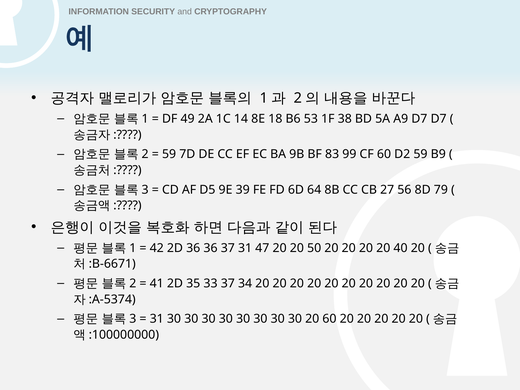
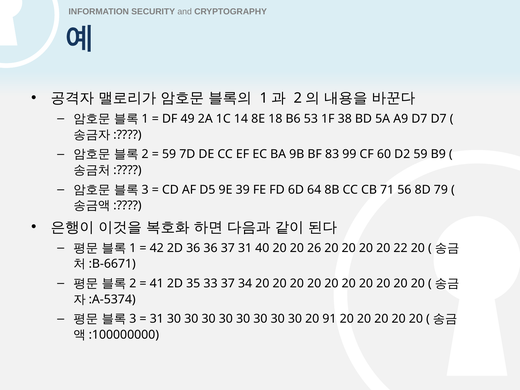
27: 27 -> 71 (387, 190)
47: 47 -> 40 (262, 248)
50: 50 -> 26 (314, 248)
40: 40 -> 22 (401, 248)
20 60: 60 -> 91 (329, 319)
